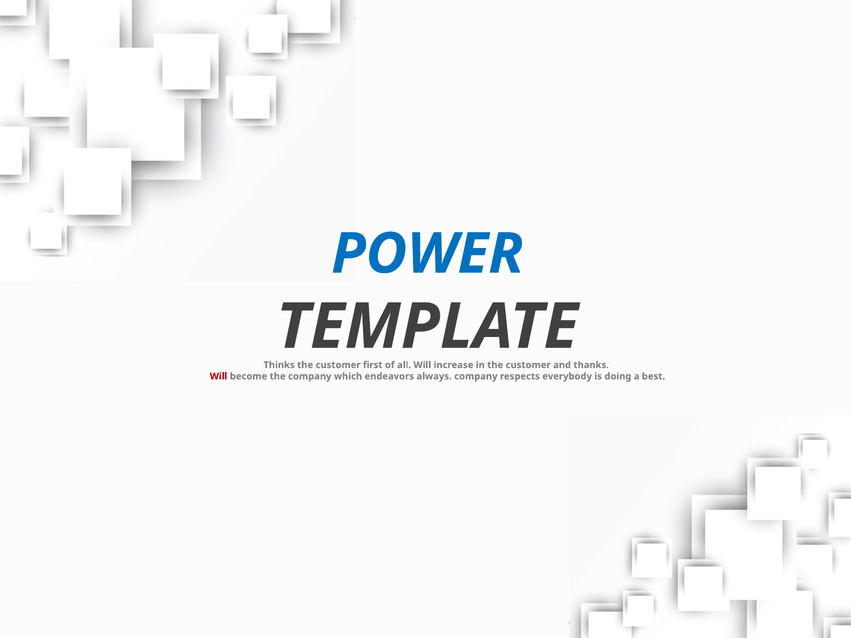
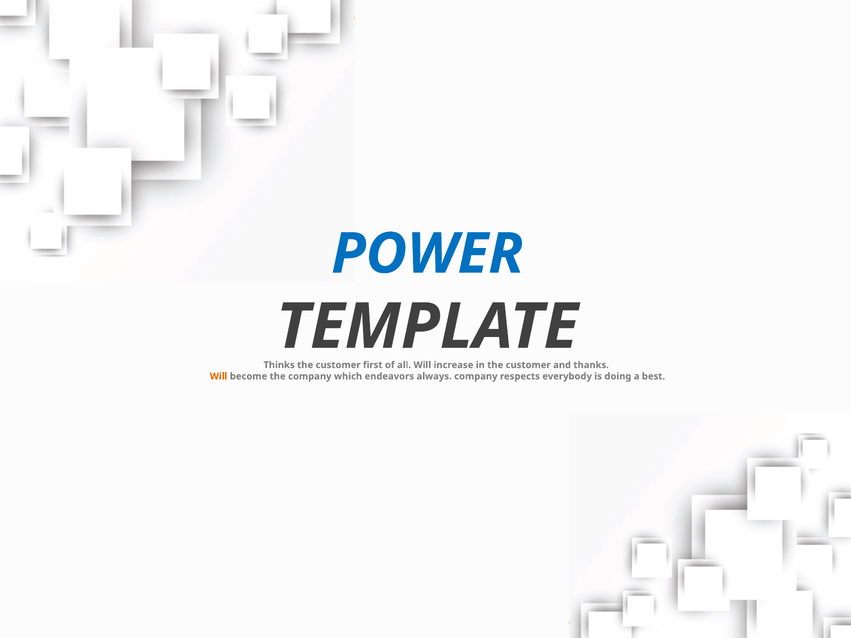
Will colour: red -> orange (219, 376)
